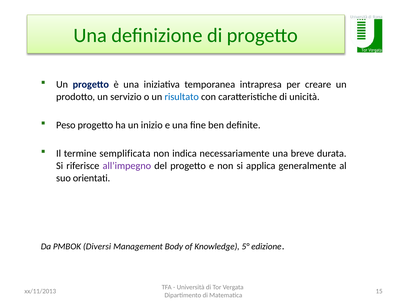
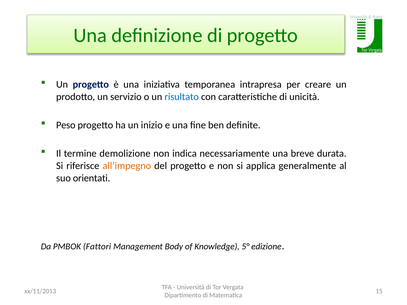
semplificata: semplificata -> demolizione (125, 154)
all’impegno colour: purple -> orange (127, 166)
Diversi: Diversi -> Fattori (97, 247)
